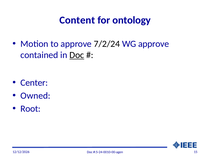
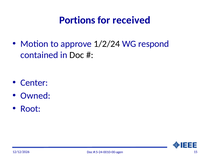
Content: Content -> Portions (77, 20)
ontology: ontology -> received (132, 20)
7/2/24: 7/2/24 -> 1/2/24 (107, 44)
WG approve: approve -> respond (154, 44)
Doc underline: present -> none (77, 55)
